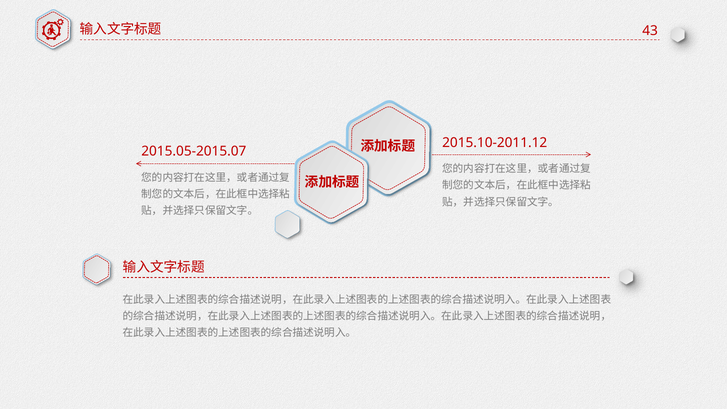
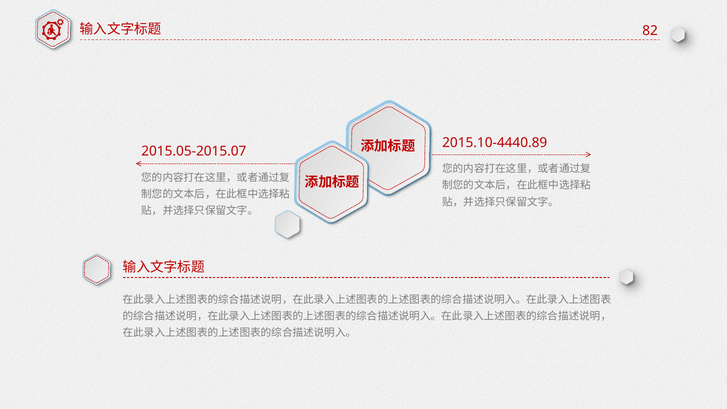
43: 43 -> 82 (650, 31)
2015.10-2011.12: 2015.10-2011.12 -> 2015.10-4440.89 (495, 143)
